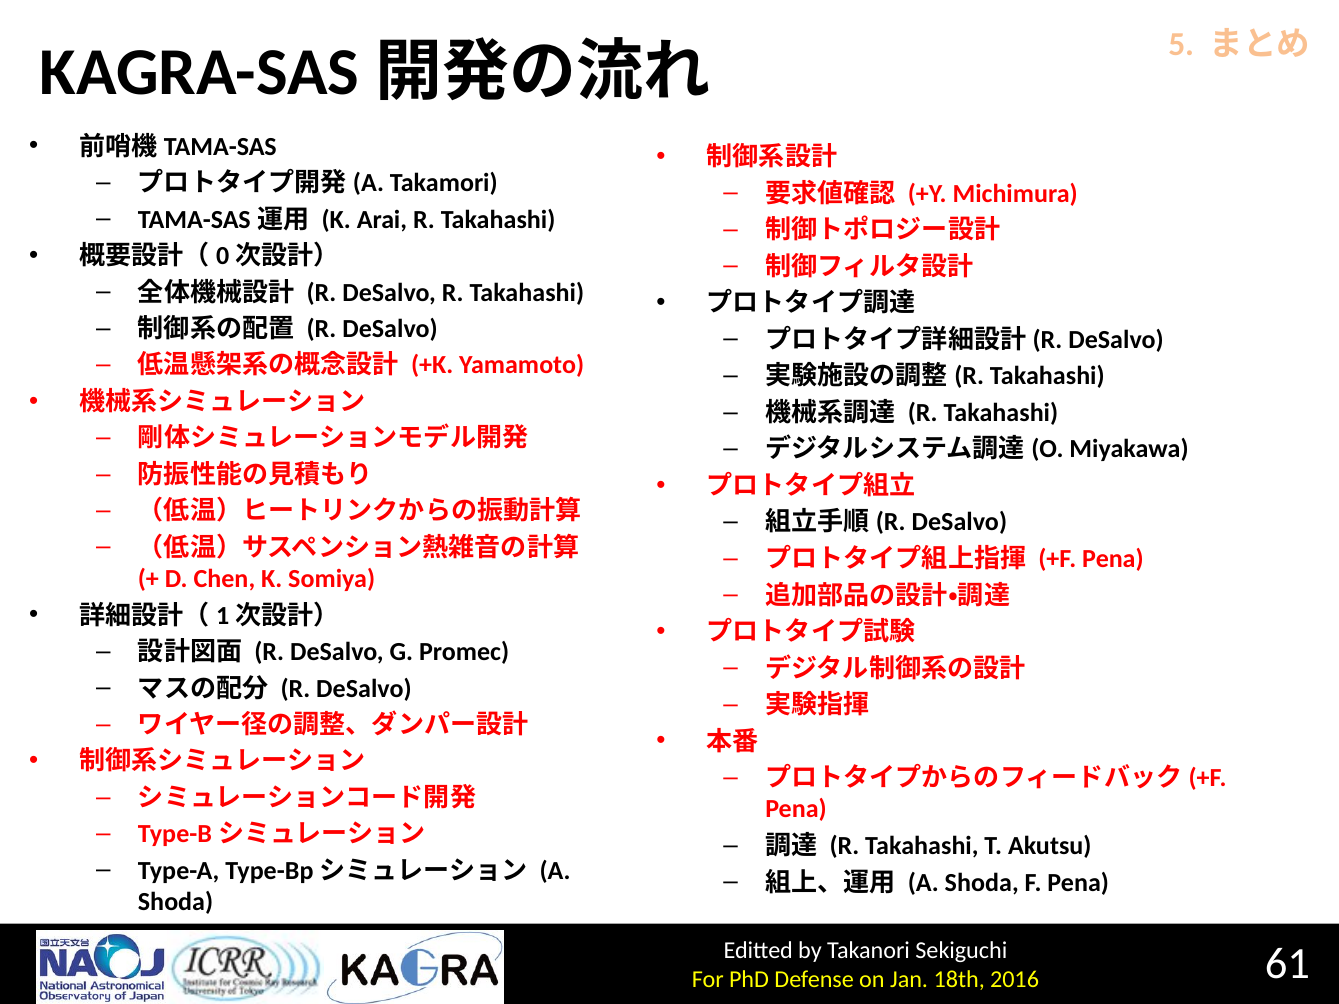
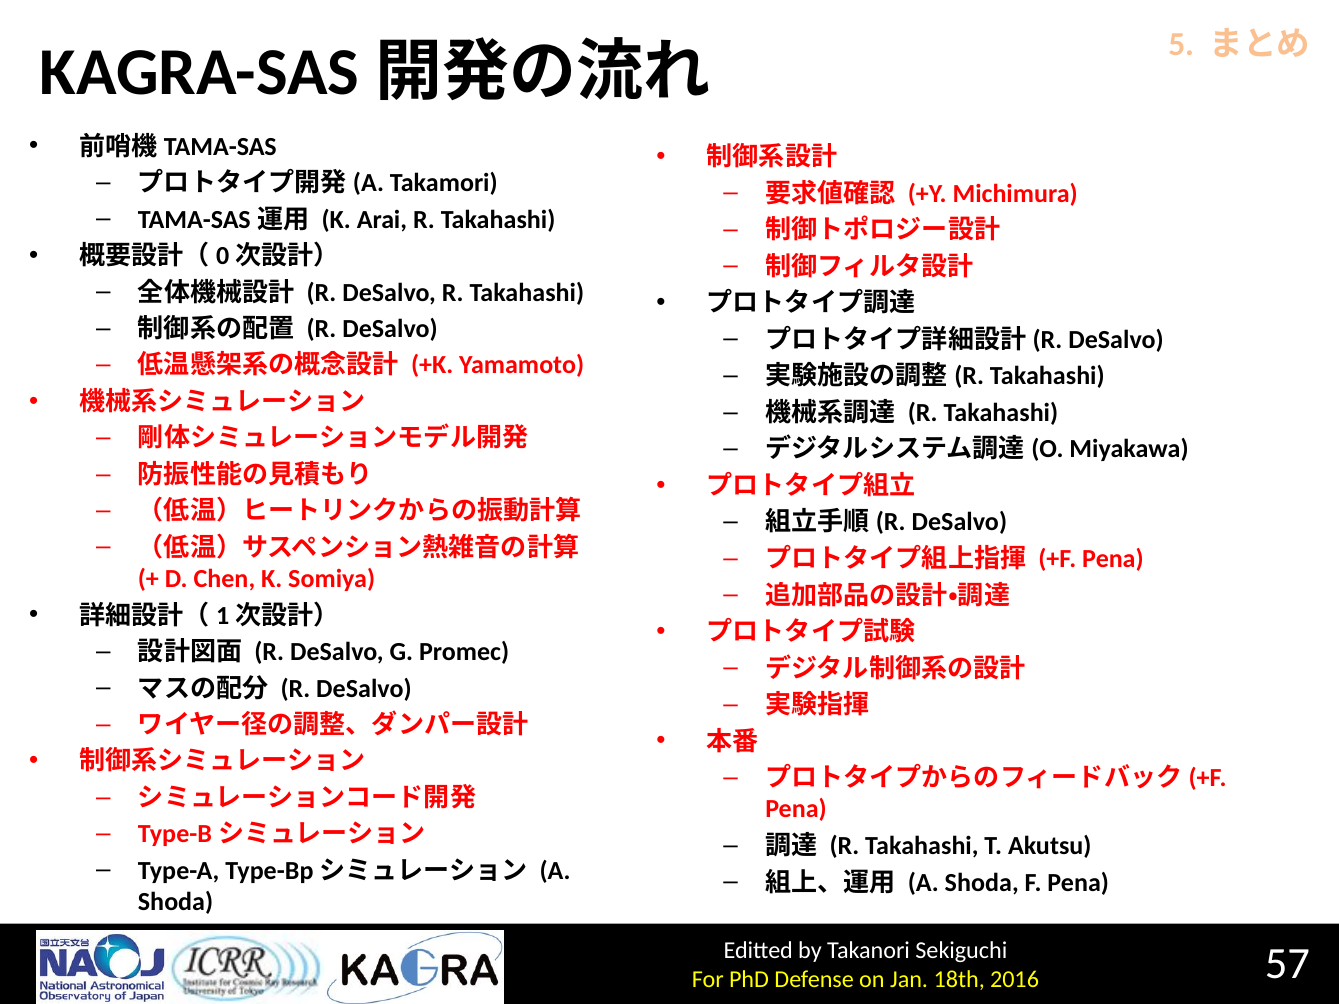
61: 61 -> 57 (1287, 964)
